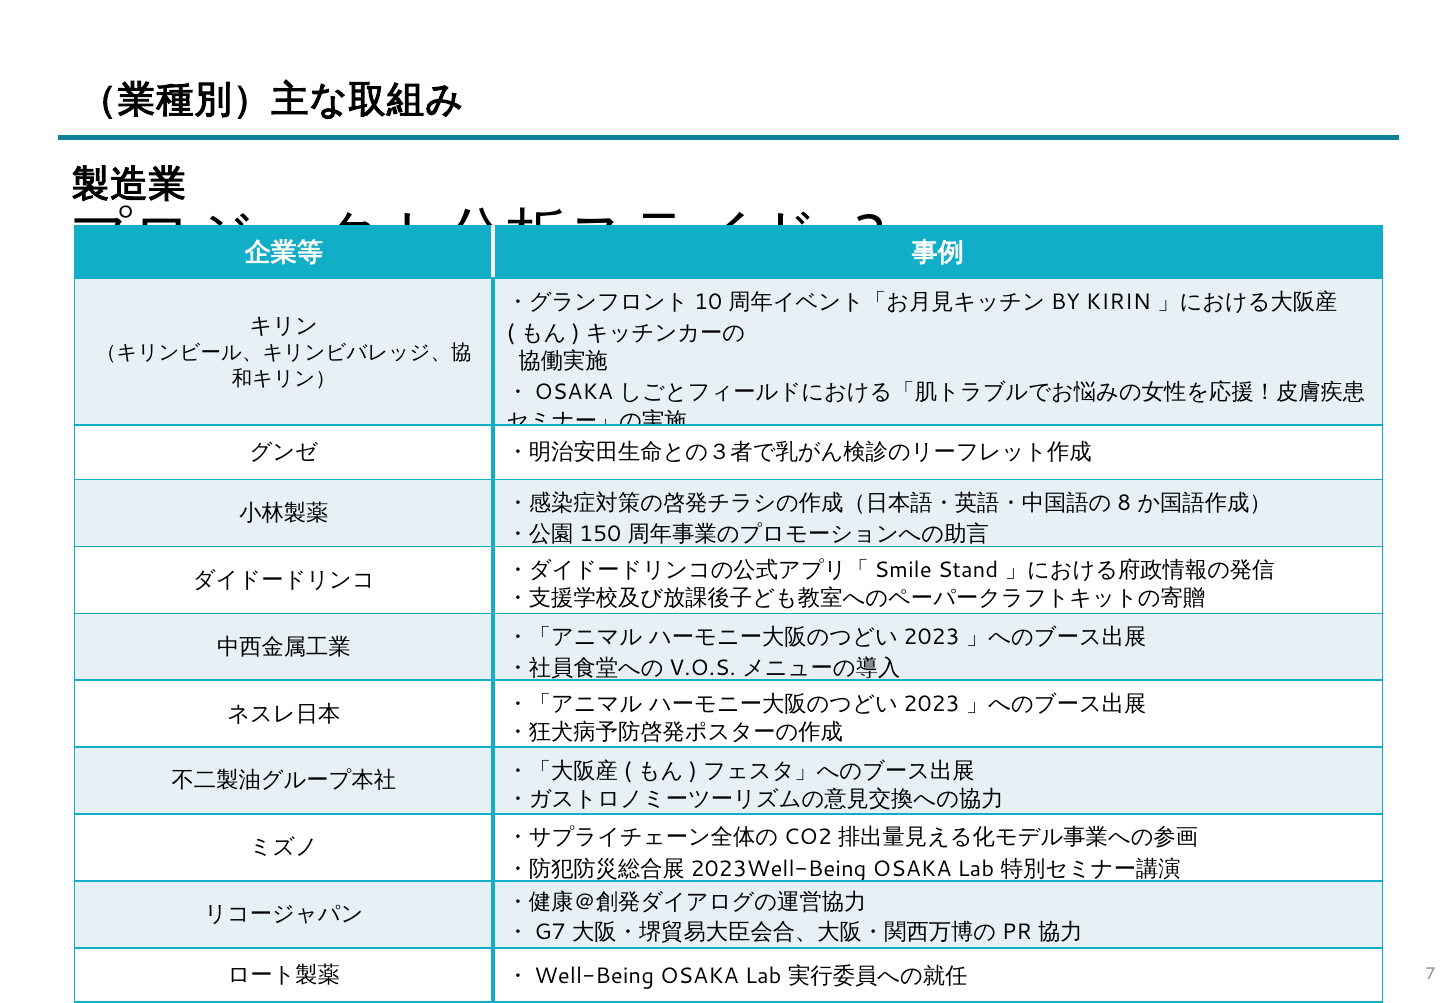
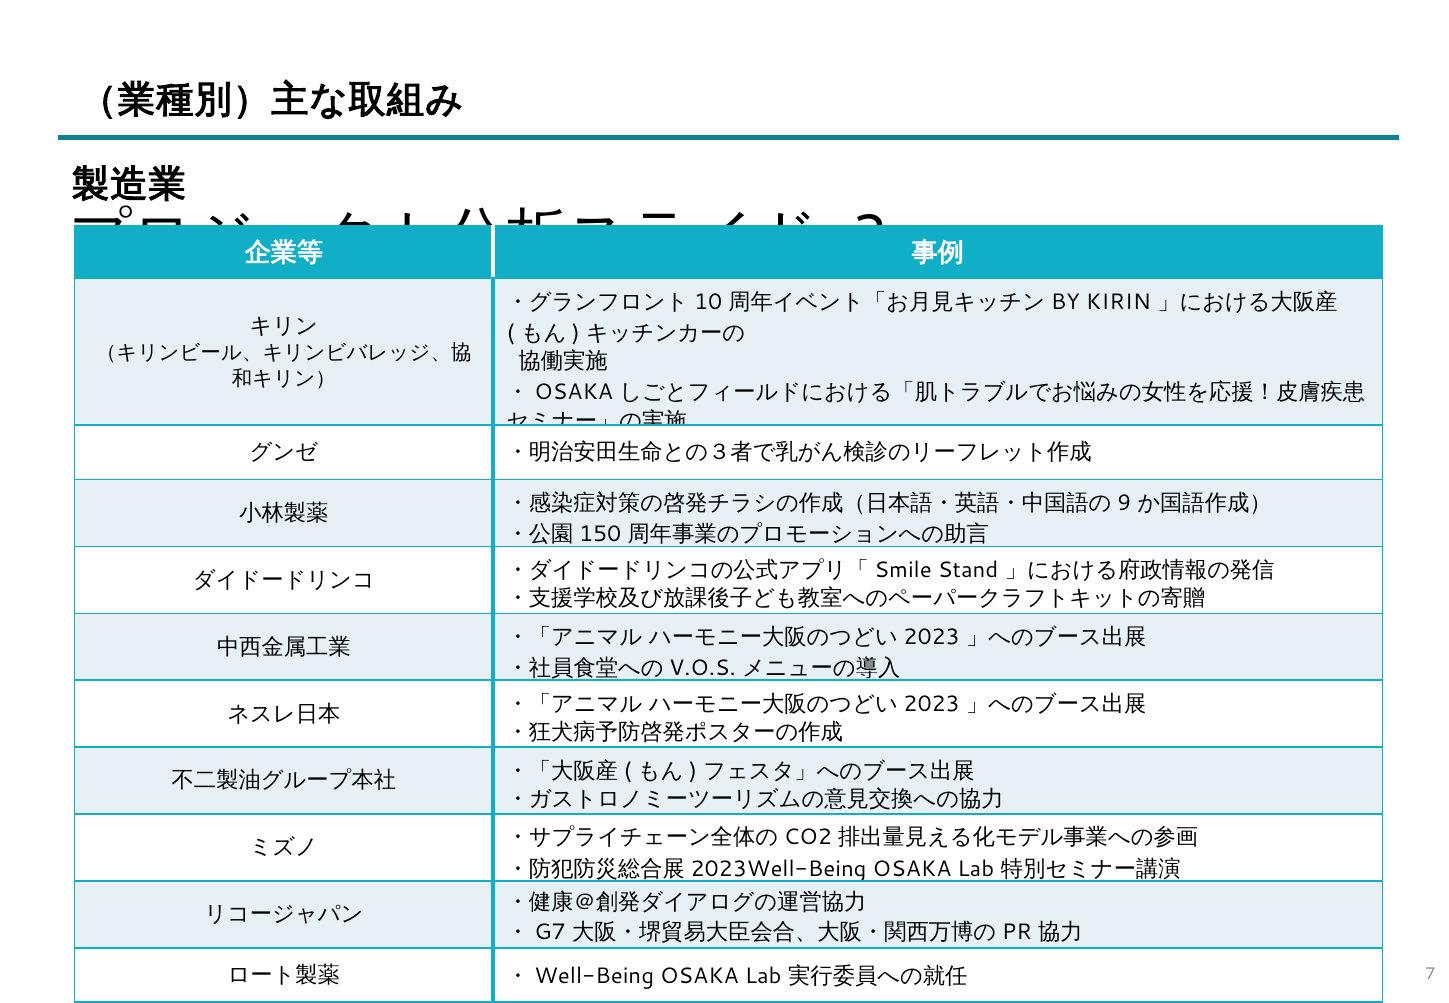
8: 8 -> 9 (1124, 503)
